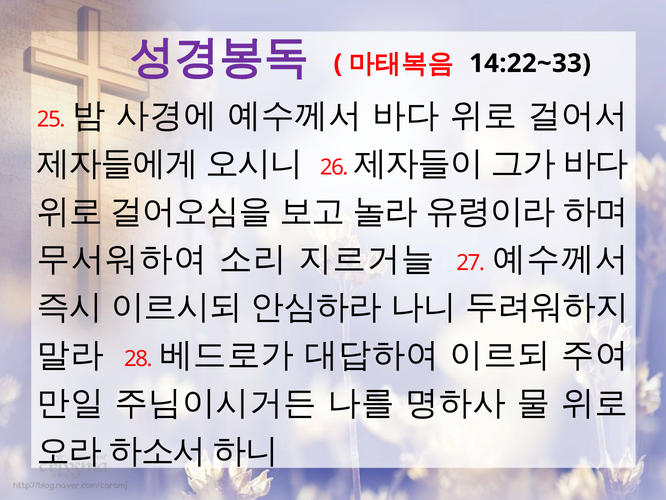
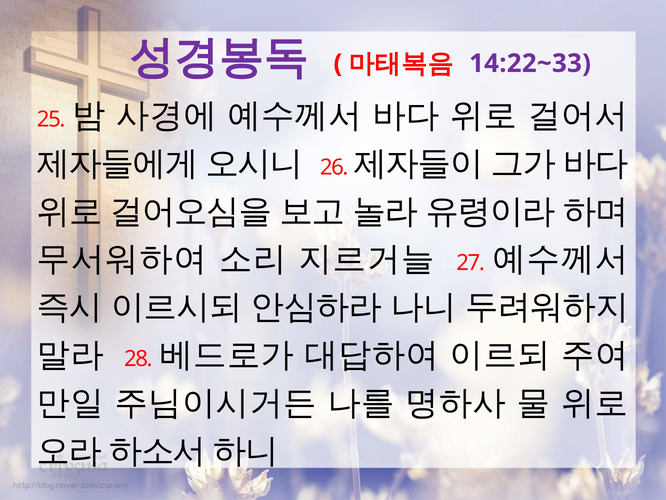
14:22~33 colour: black -> purple (530, 63)
